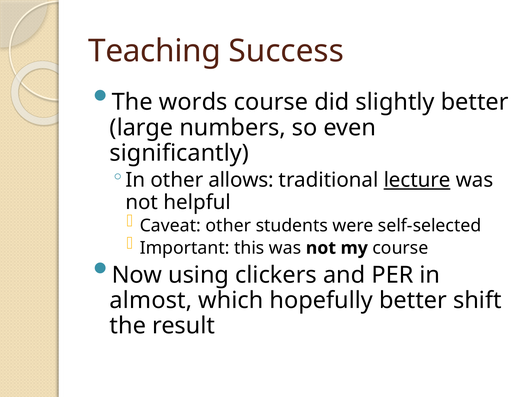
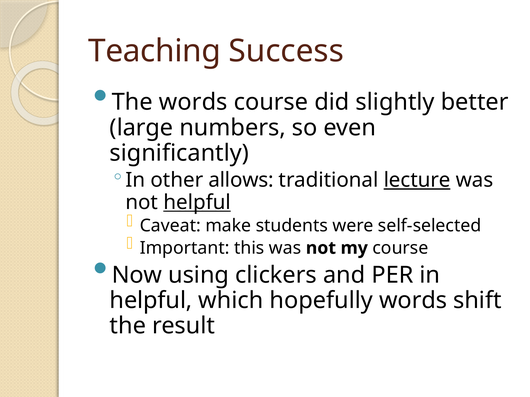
helpful underline: none -> present (197, 203)
Caveat other: other -> make (228, 226)
almost: almost -> helpful (151, 301)
hopefully better: better -> words (413, 301)
